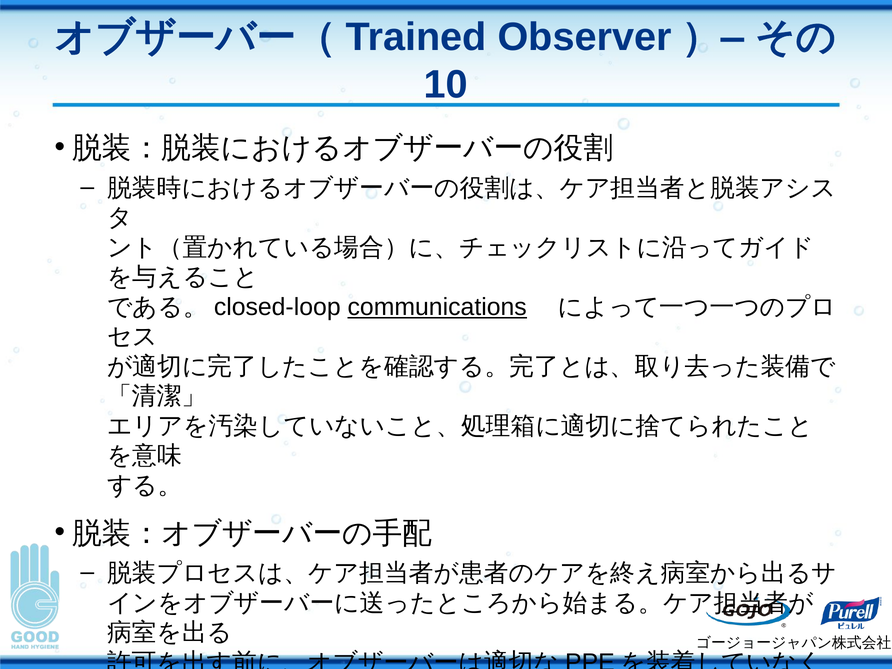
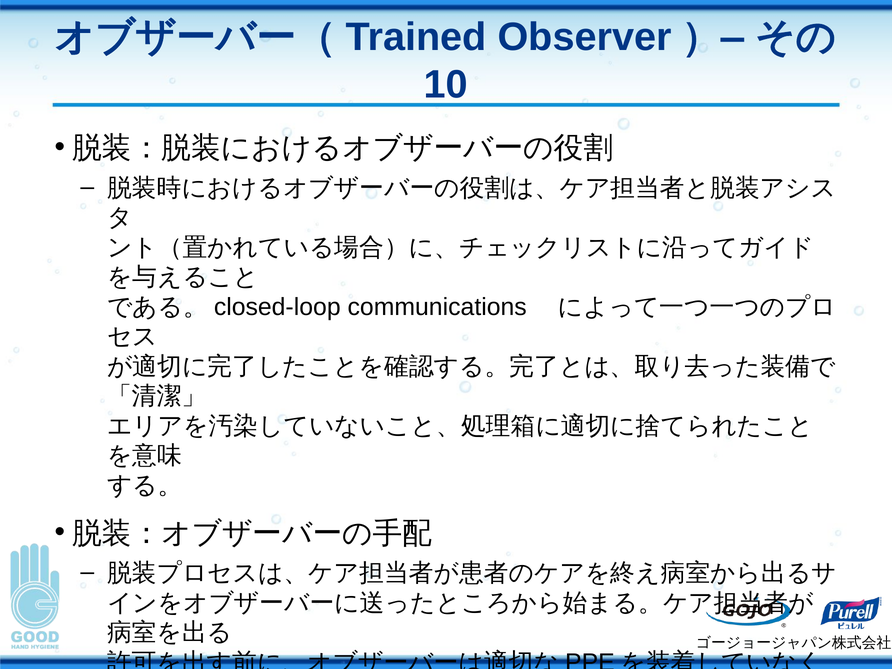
communications underline: present -> none (437, 307)
